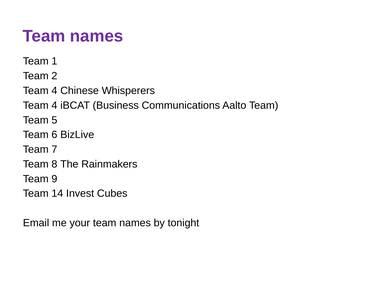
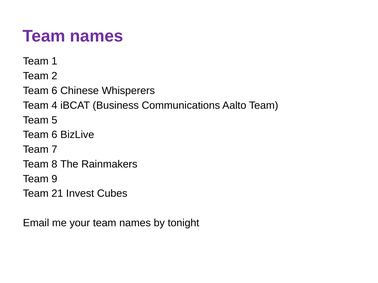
4: 4 -> 6 (54, 91)
14: 14 -> 21 (57, 194)
